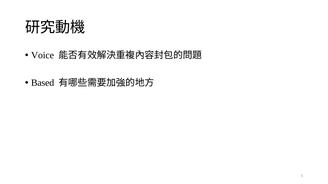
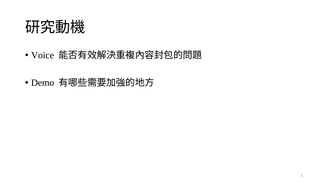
Based: Based -> Demo (43, 83)
